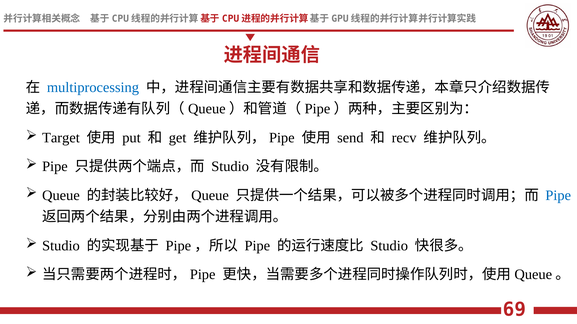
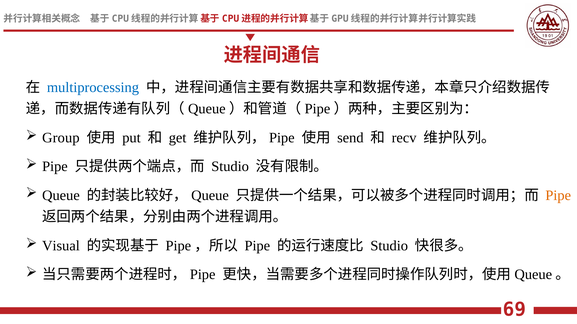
Target: Target -> Group (61, 138)
Pipe colour: blue -> orange (558, 196)
Studio: Studio -> Visual (61, 246)
